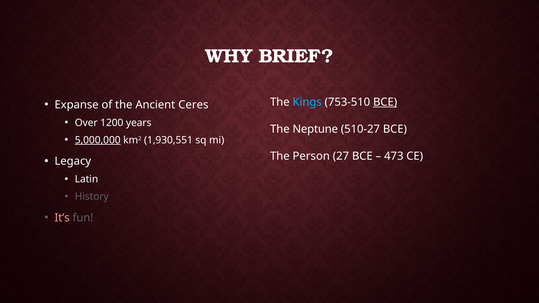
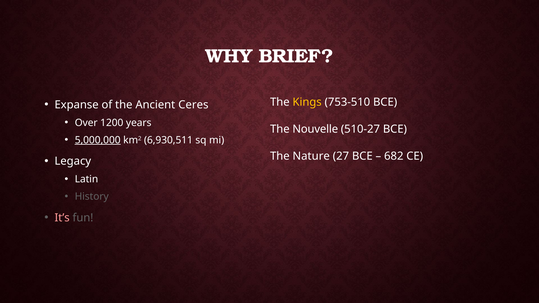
Kings colour: light blue -> yellow (307, 102)
BCE underline: present -> none (385, 102)
Neptune: Neptune -> Nouvelle (315, 129)
1,930,551: 1,930,551 -> 6,930,511 (168, 140)
Person: Person -> Nature (311, 156)
473: 473 -> 682 (394, 156)
